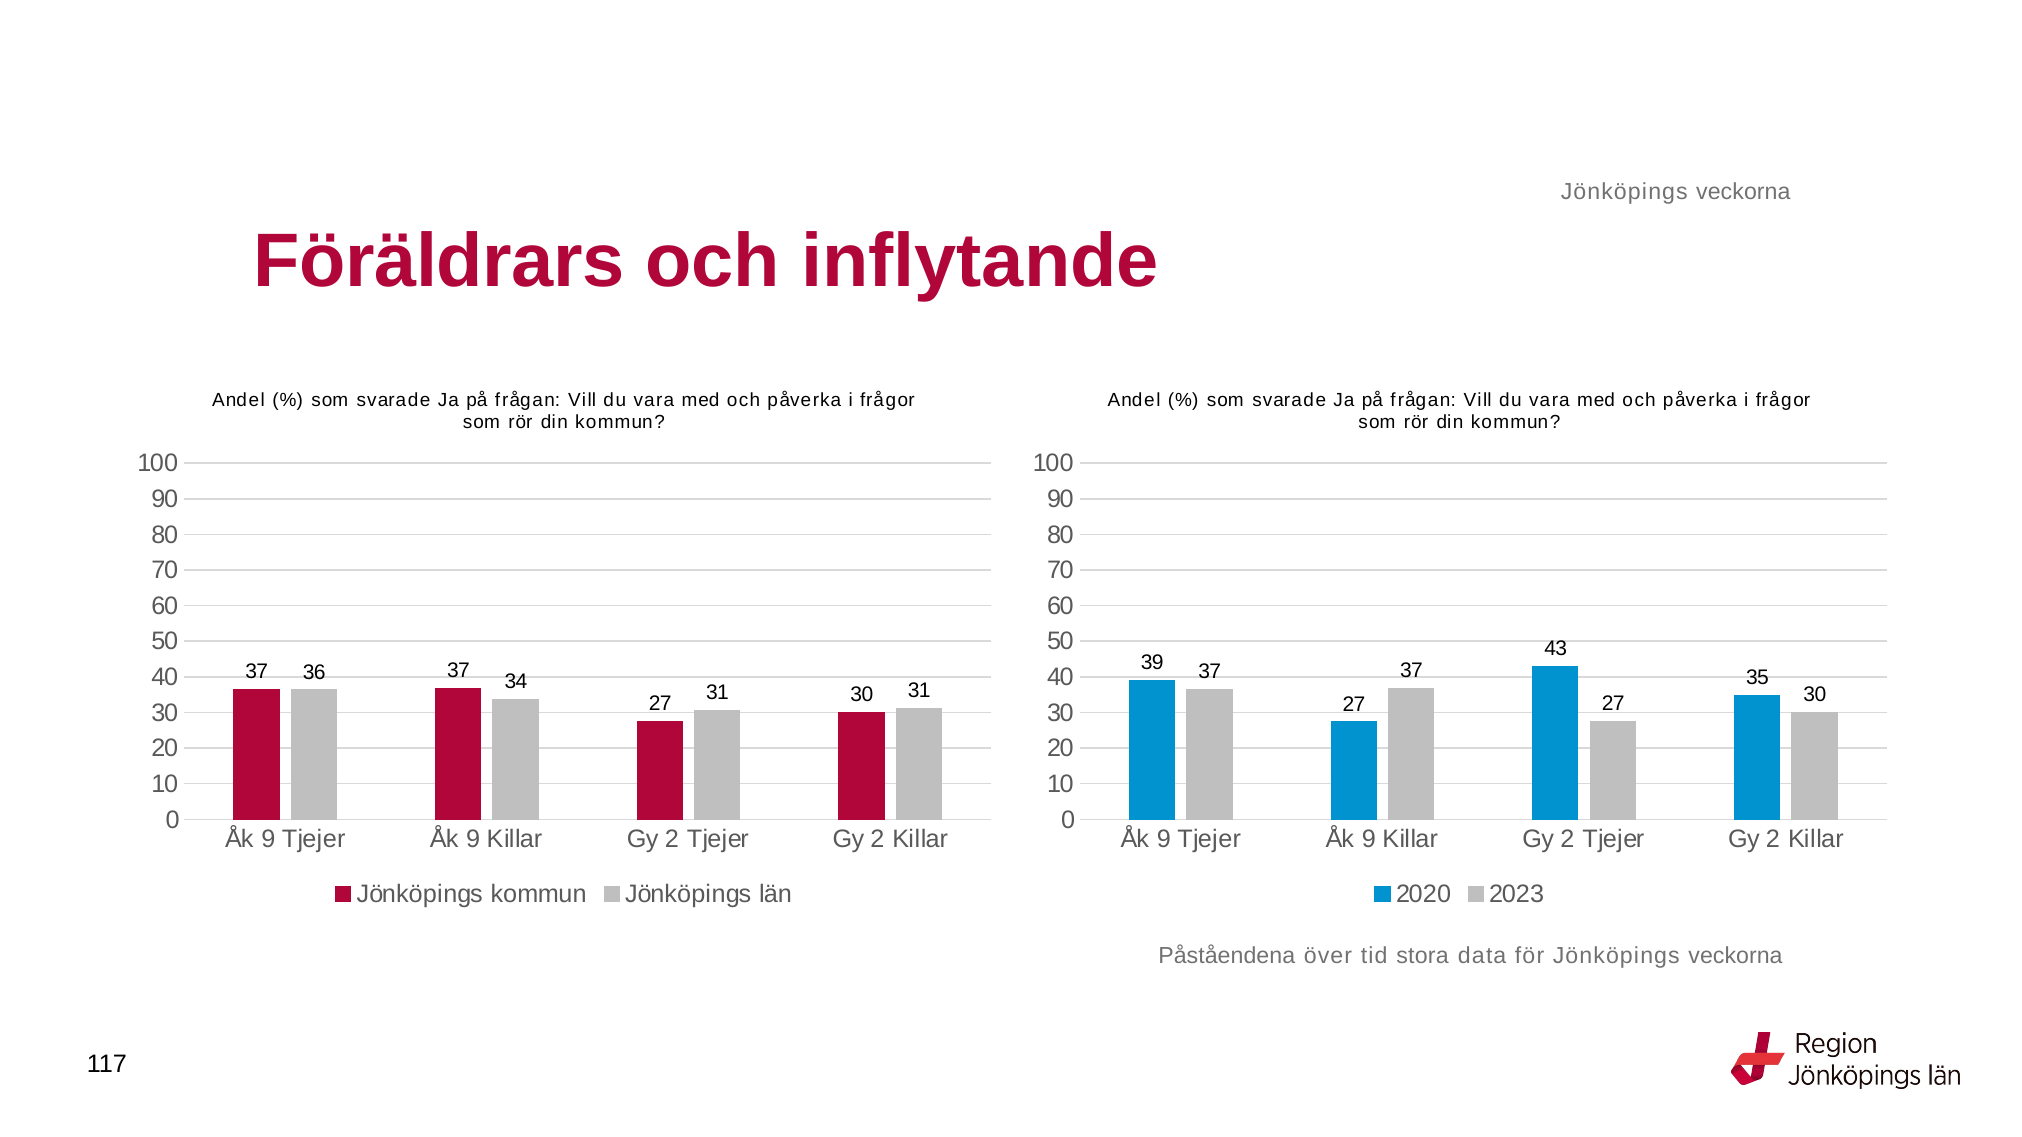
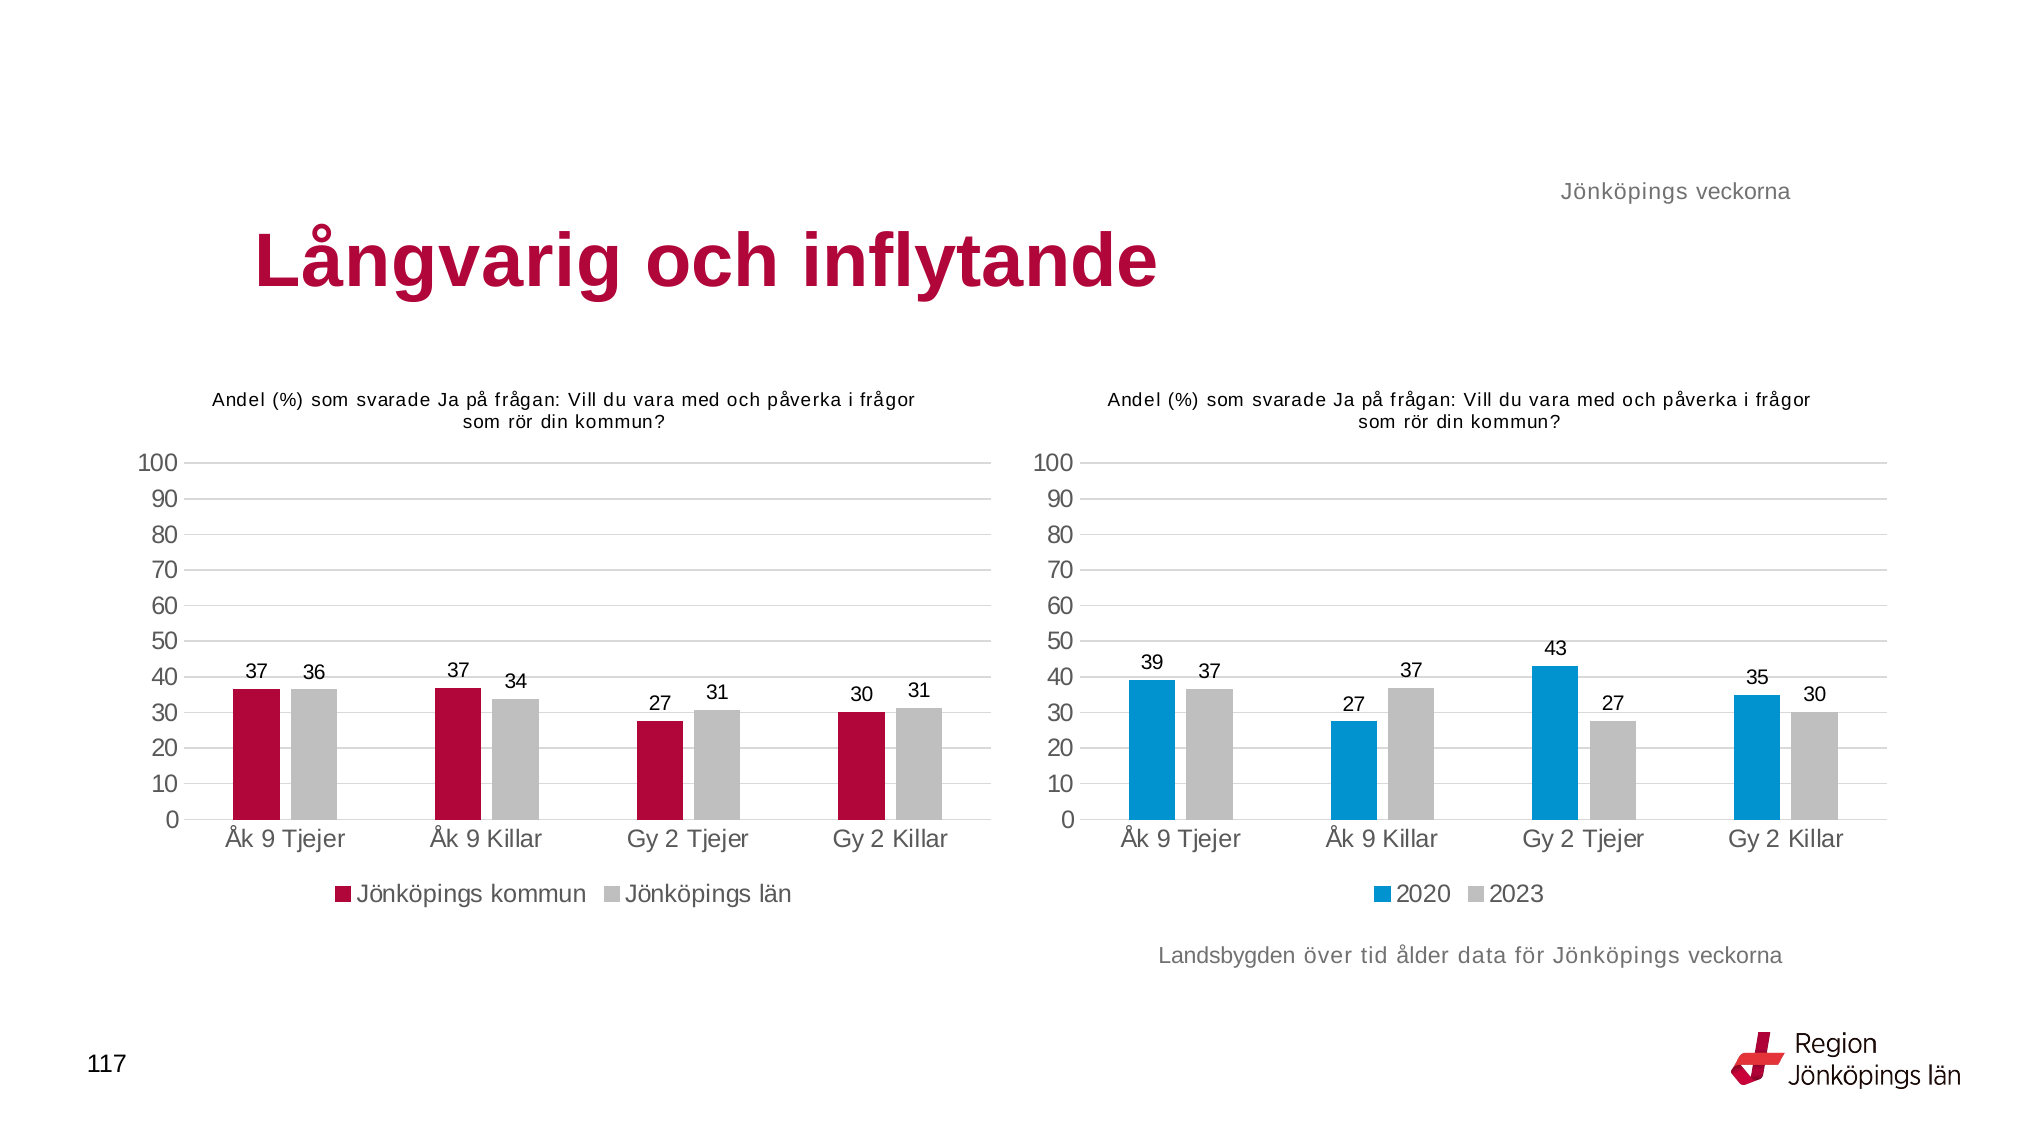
Föräldrars: Föräldrars -> Långvarig (439, 262)
Påståendena: Påståendena -> Landsbygden (1227, 956)
stora: stora -> ålder (1423, 956)
